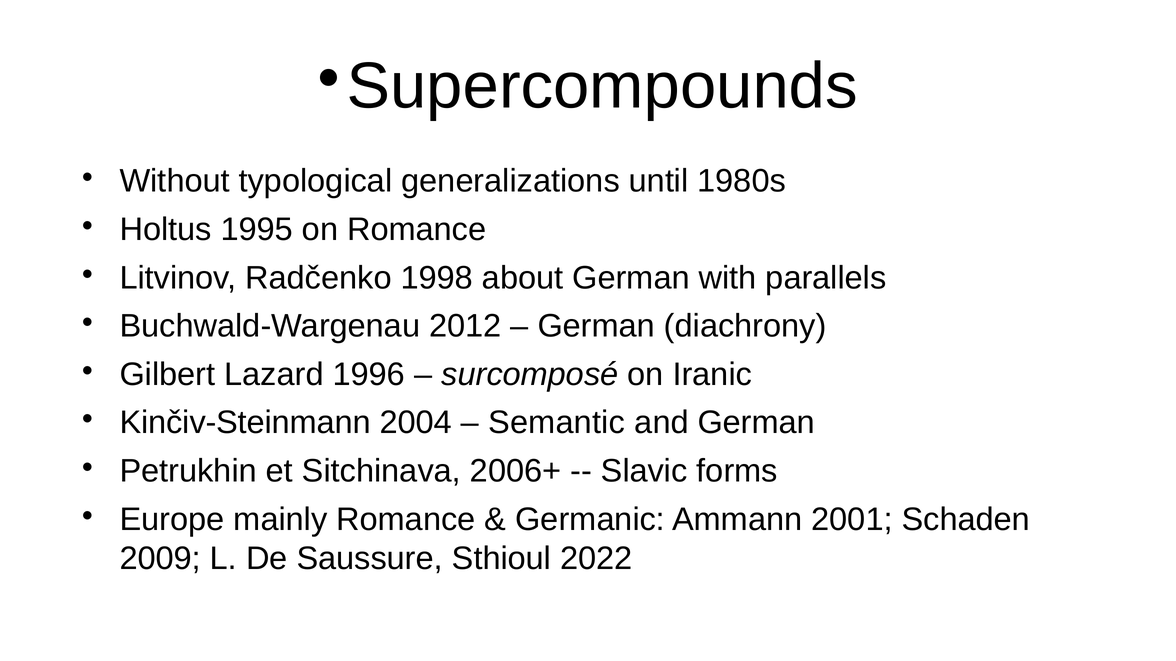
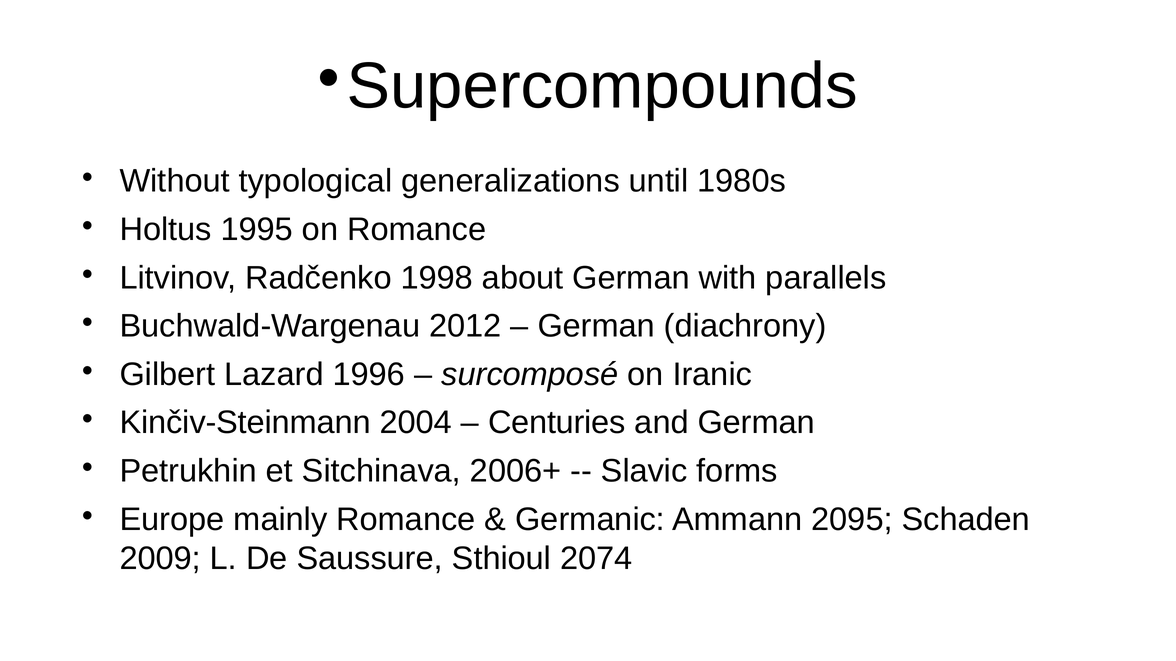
Semantic: Semantic -> Centuries (557, 423)
2001: 2001 -> 2095 (852, 520)
2022: 2022 -> 2074 (596, 559)
